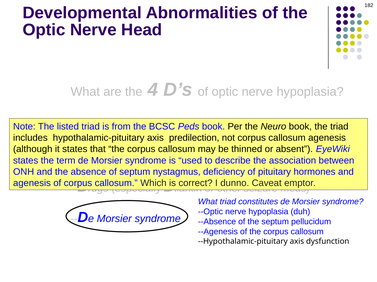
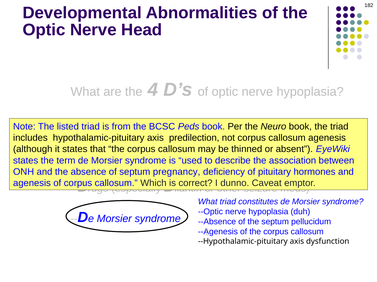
septum nystagmus: nystagmus -> pregnancy (177, 172)
